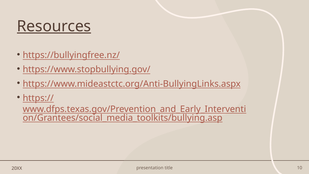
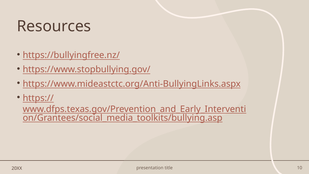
Resources underline: present -> none (54, 26)
